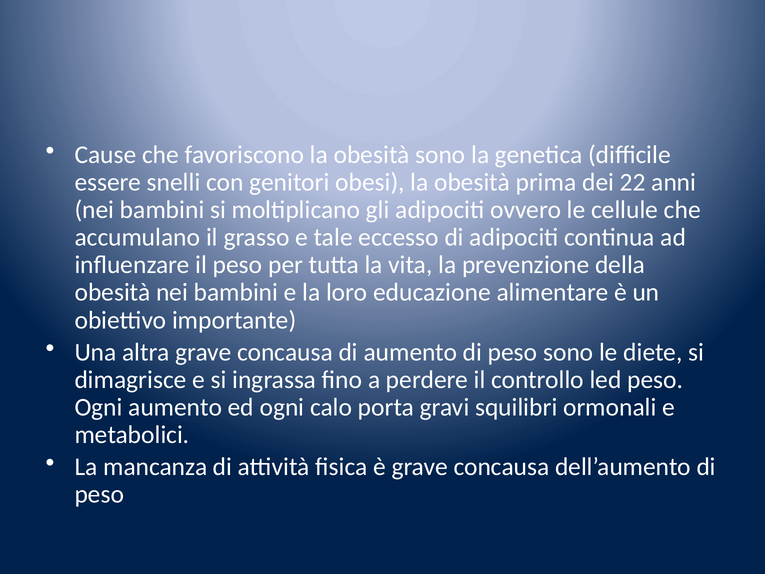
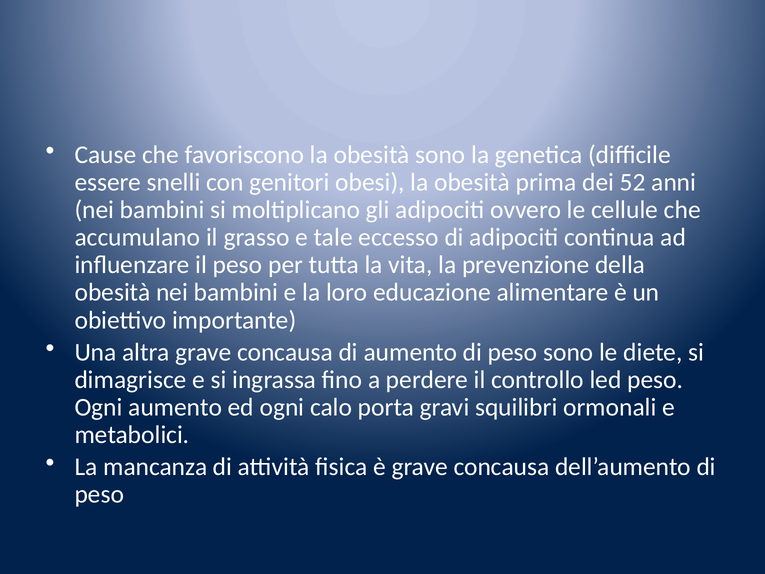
22: 22 -> 52 (633, 182)
